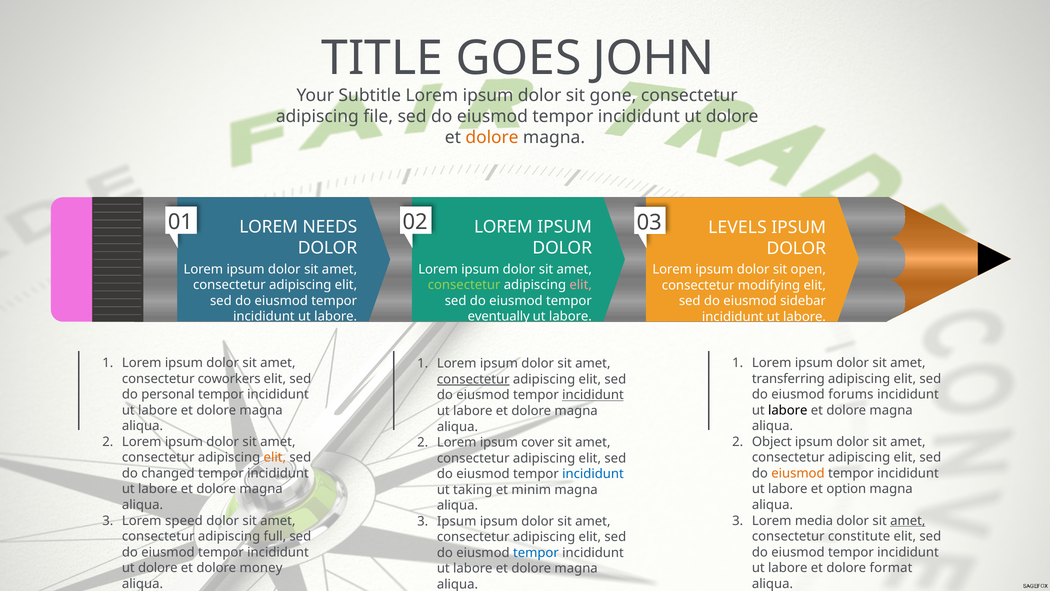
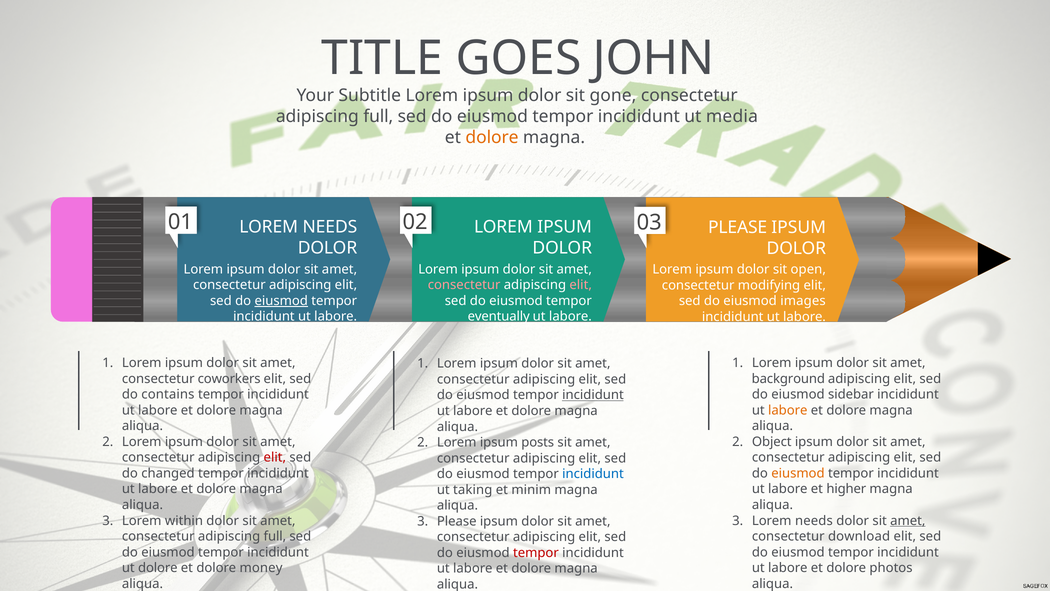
file: file -> full (378, 117)
dolore: dolore -> media (732, 117)
02 LEVELS: LEVELS -> PLEASE (738, 227)
consectetur colour: light green -> pink (464, 285)
eiusmod underline: none -> present (281, 301)
sidebar: sidebar -> images (803, 301)
transferring: transferring -> background (788, 379)
consectetur underline: present -> none (473, 379)
personal: personal -> contains (168, 394)
forums: forums -> sidebar (851, 394)
labore colour: black -> orange (788, 410)
cover: cover -> posts (538, 442)
elit colour: orange -> red (275, 457)
option: option -> higher (846, 489)
speed: speed -> within (184, 520)
media: media -> needs (814, 520)
Ipsum: Ipsum -> Please (457, 521)
constitute: constitute -> download (859, 536)
tempor colour: blue -> red (536, 552)
format: format -> photos (891, 568)
